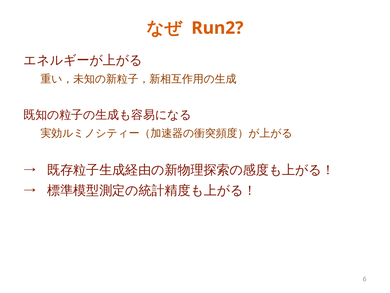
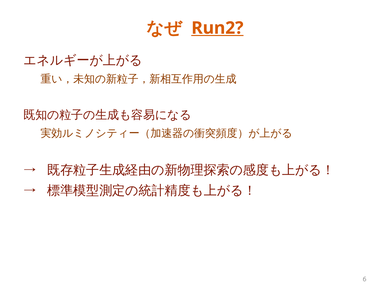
Run2 underline: none -> present (217, 28)
